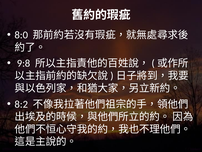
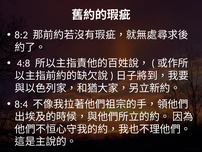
8:0: 8:0 -> 8:2 (21, 35)
9:8: 9:8 -> 4:8 (24, 63)
8:2: 8:2 -> 8:4 (21, 104)
